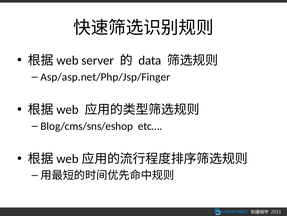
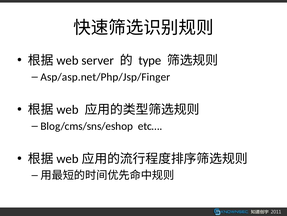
data: data -> type (150, 60)
